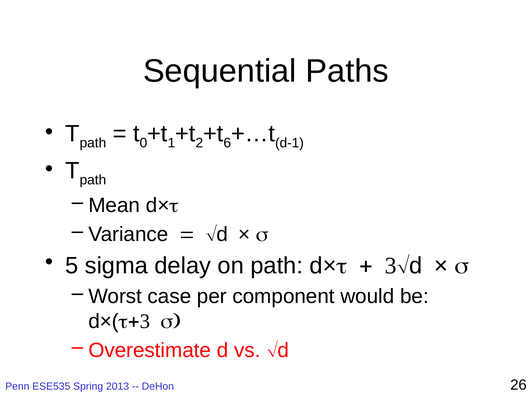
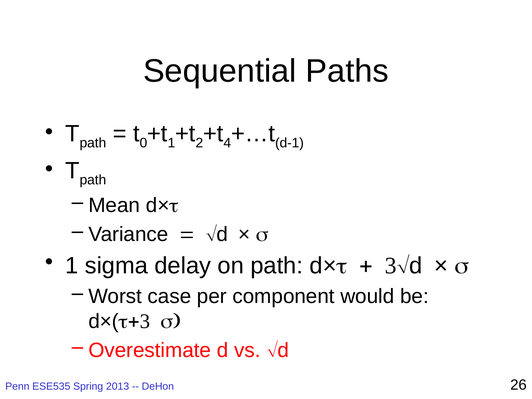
6: 6 -> 4 (227, 143)
5: 5 -> 1 (72, 266)
